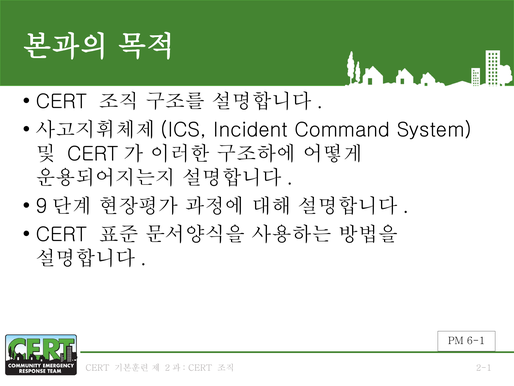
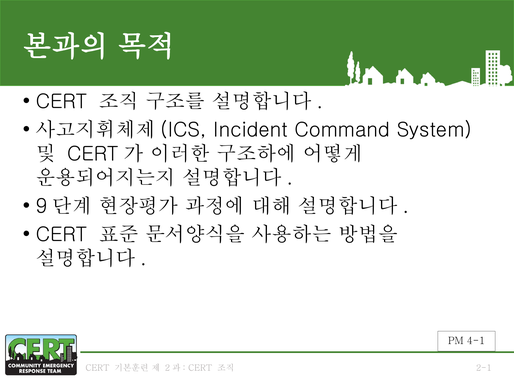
6-1: 6-1 -> 4-1 (476, 341)
